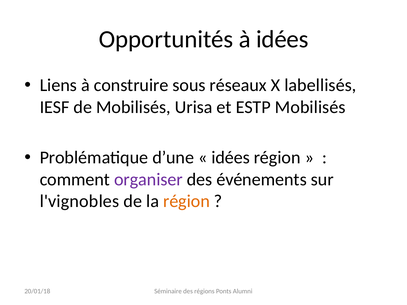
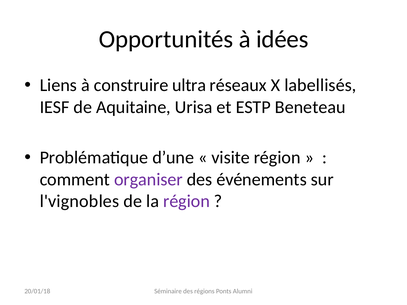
sous: sous -> ultra (189, 85)
de Mobilisés: Mobilisés -> Aquitaine (133, 107)
ESTP Mobilisés: Mobilisés -> Beneteau (310, 107)
idées: idées -> visite (231, 158)
région colour: orange -> purple (187, 201)
